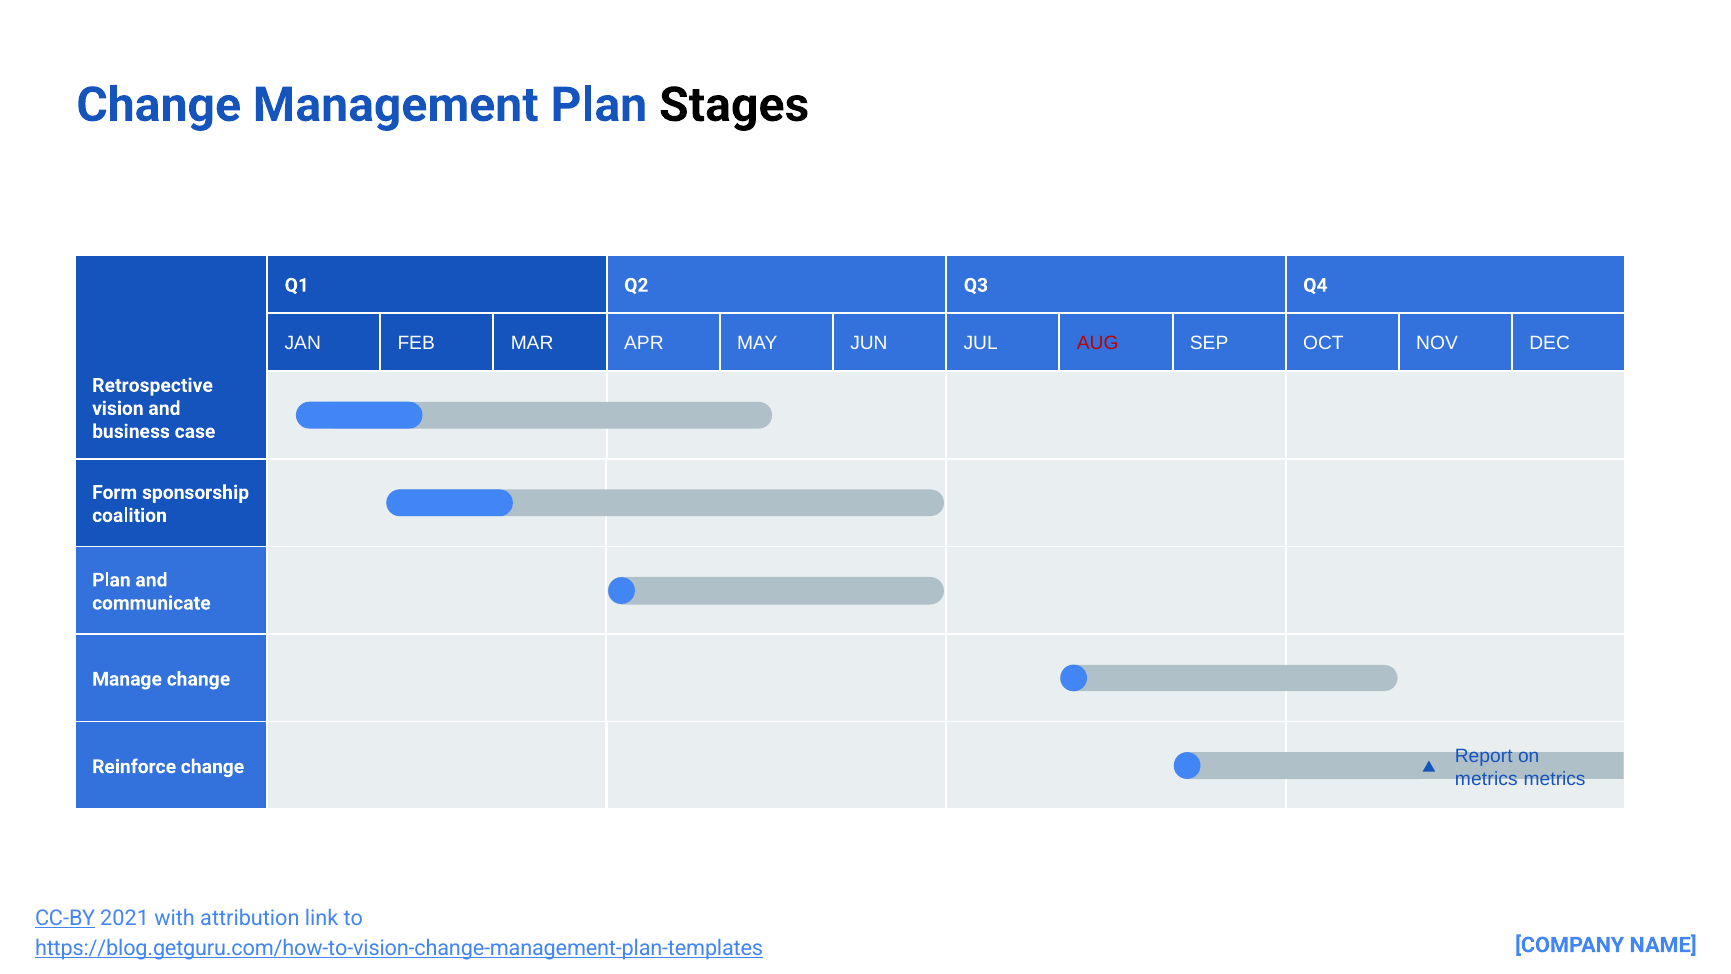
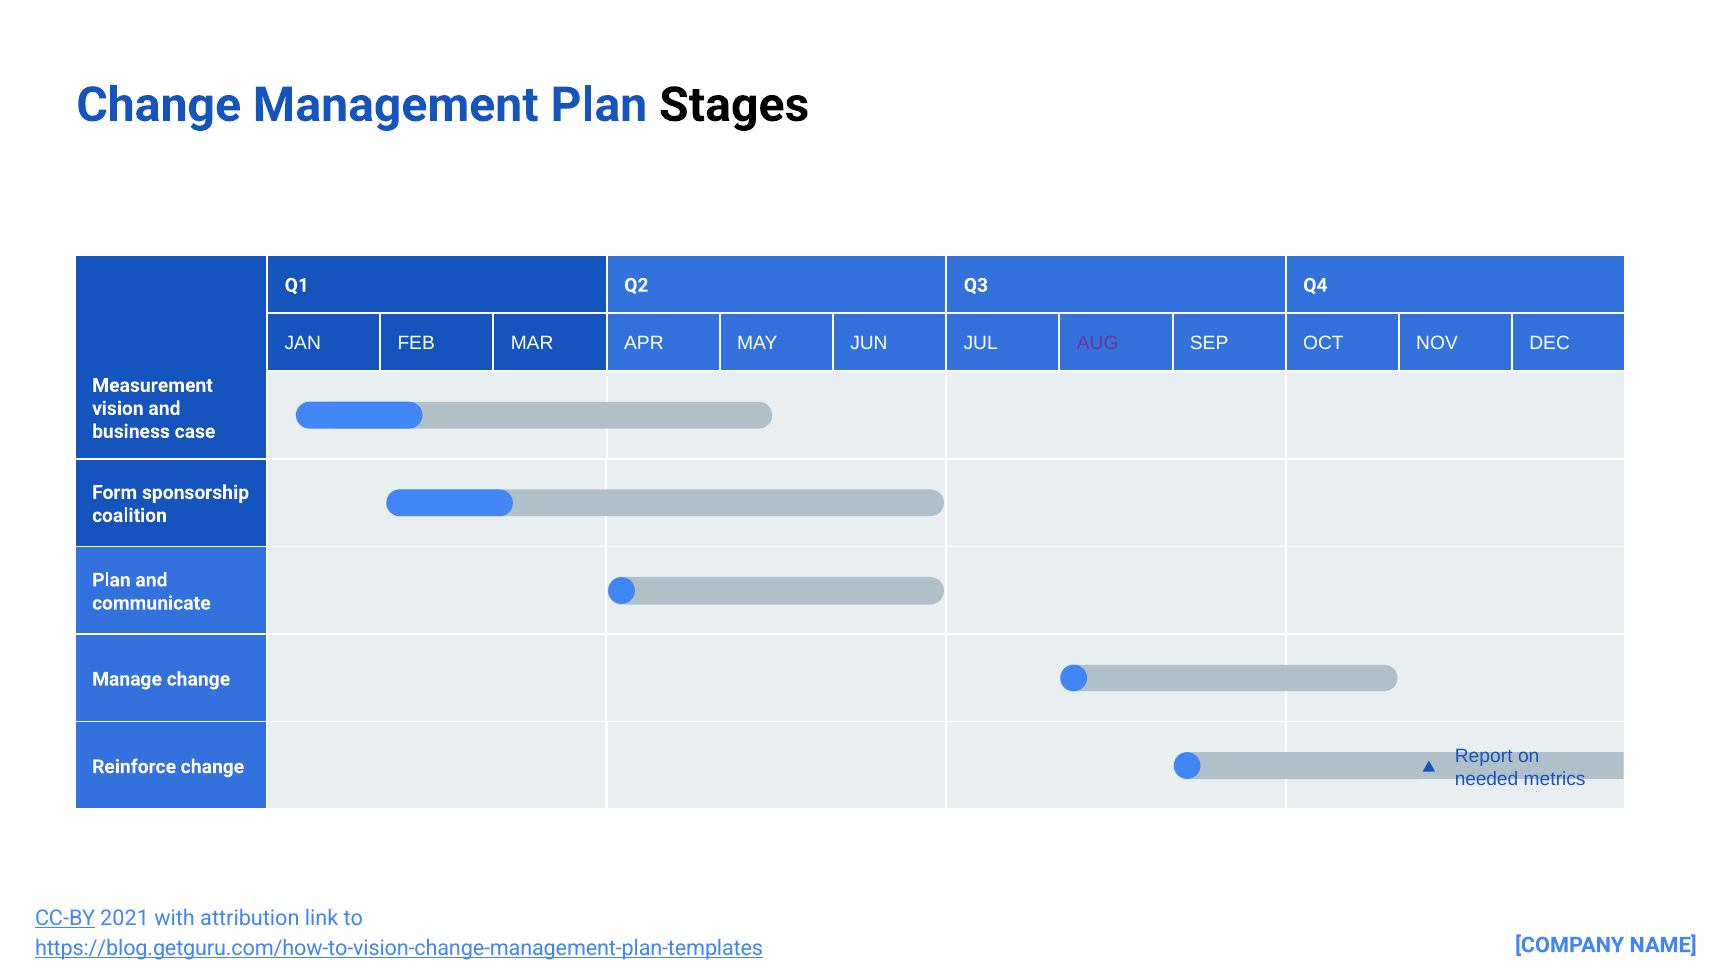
AUG colour: red -> purple (1098, 343)
Retrospective: Retrospective -> Measurement (153, 385)
metrics: metrics -> needed (1487, 779)
